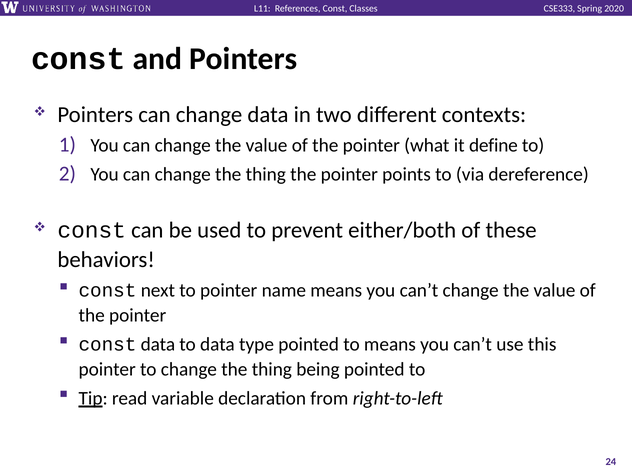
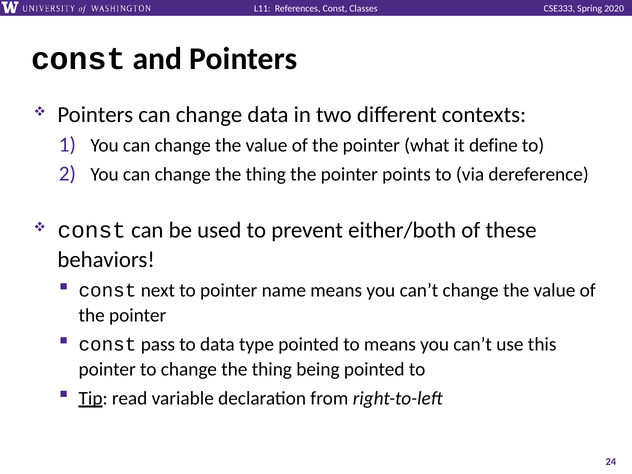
const data: data -> pass (158, 344)
